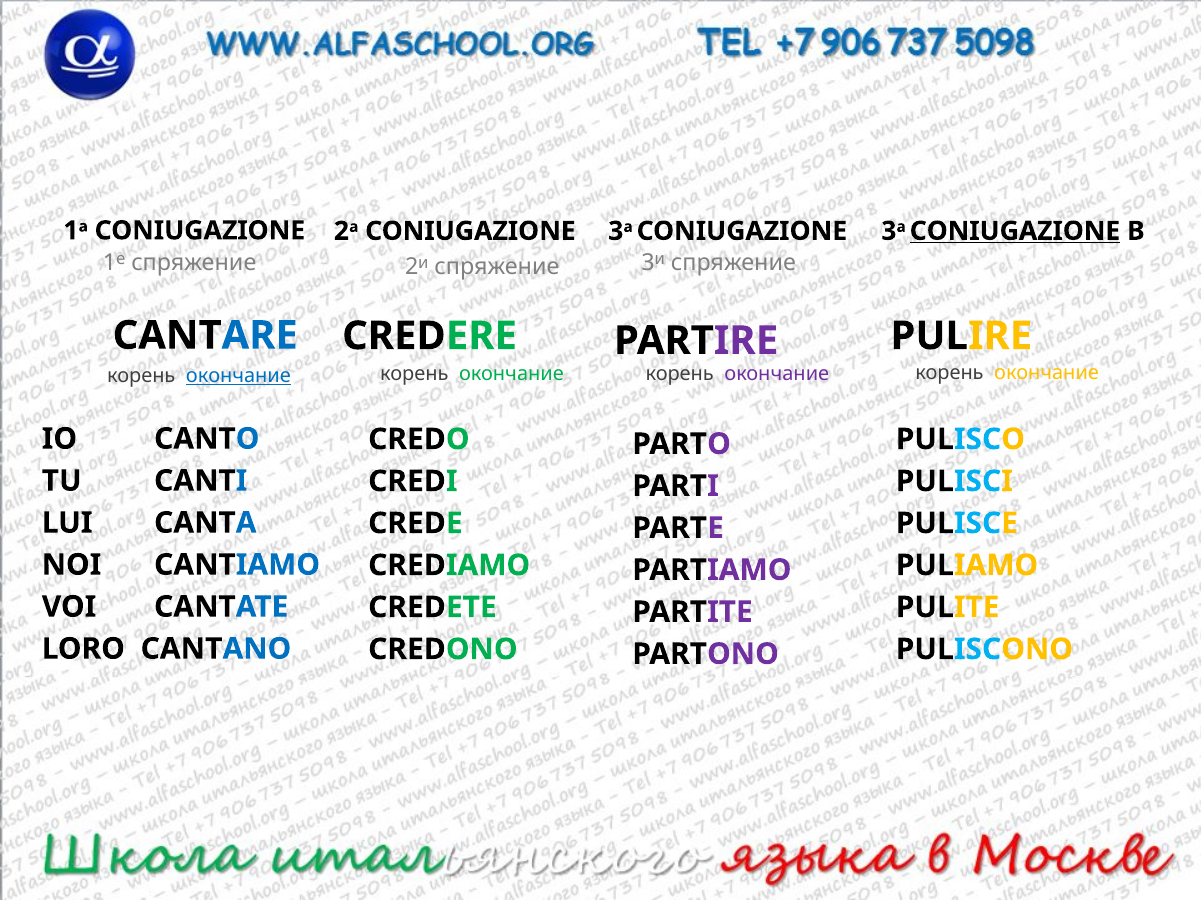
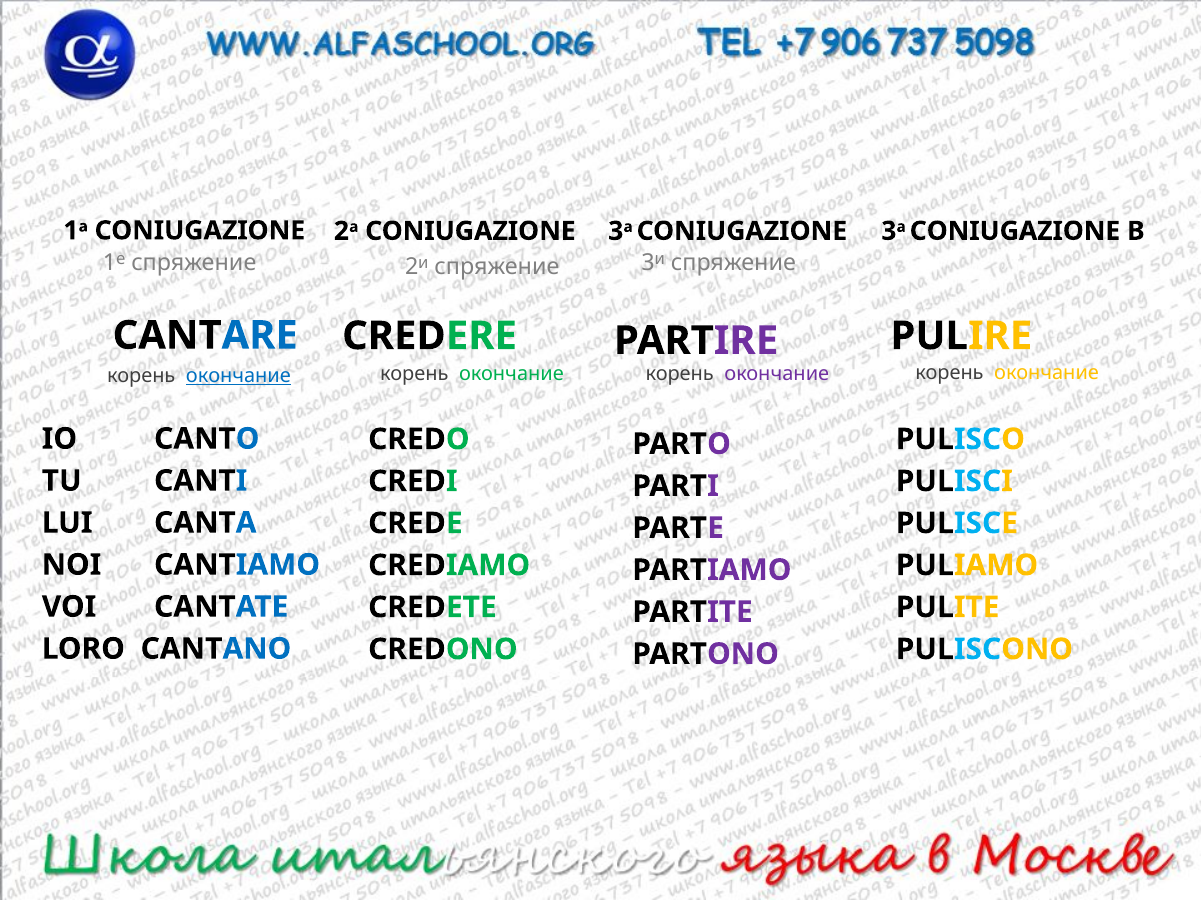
CONIUGAZIONE underline: present -> none (1015, 231)
